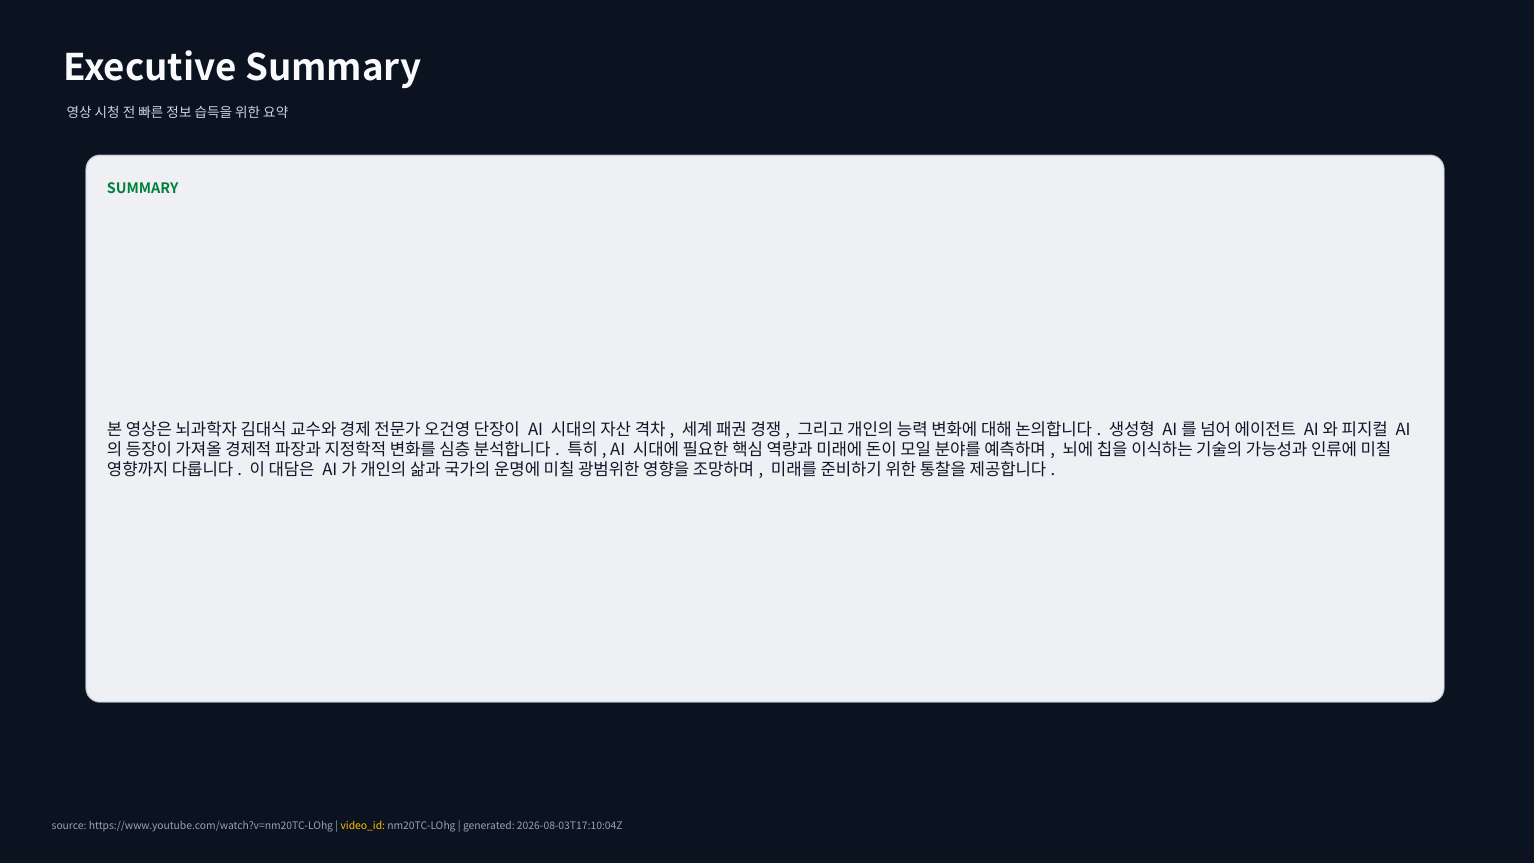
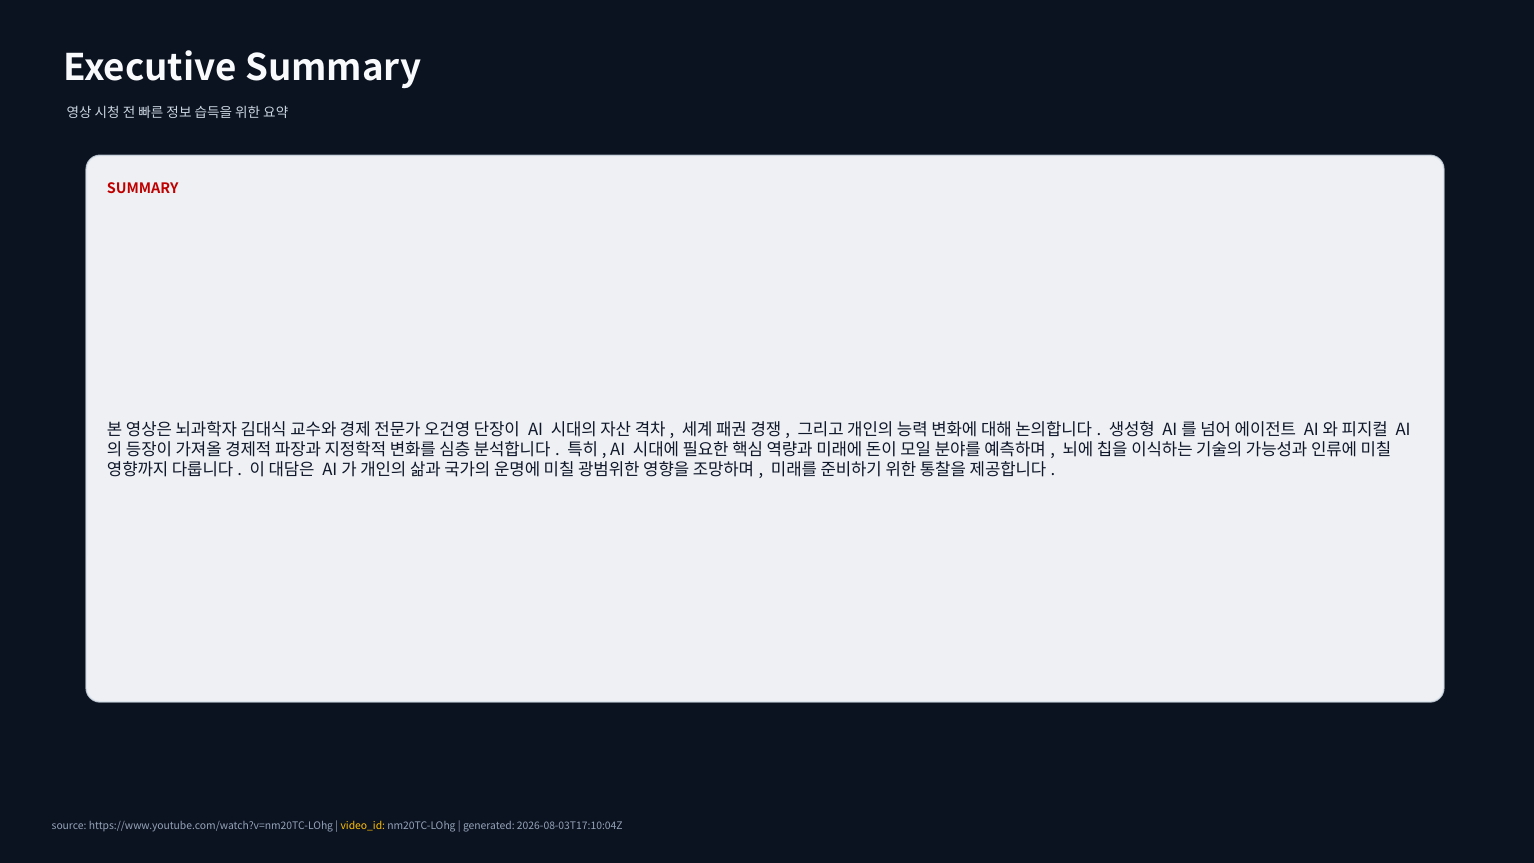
SUMMARY colour: green -> red (143, 189)
